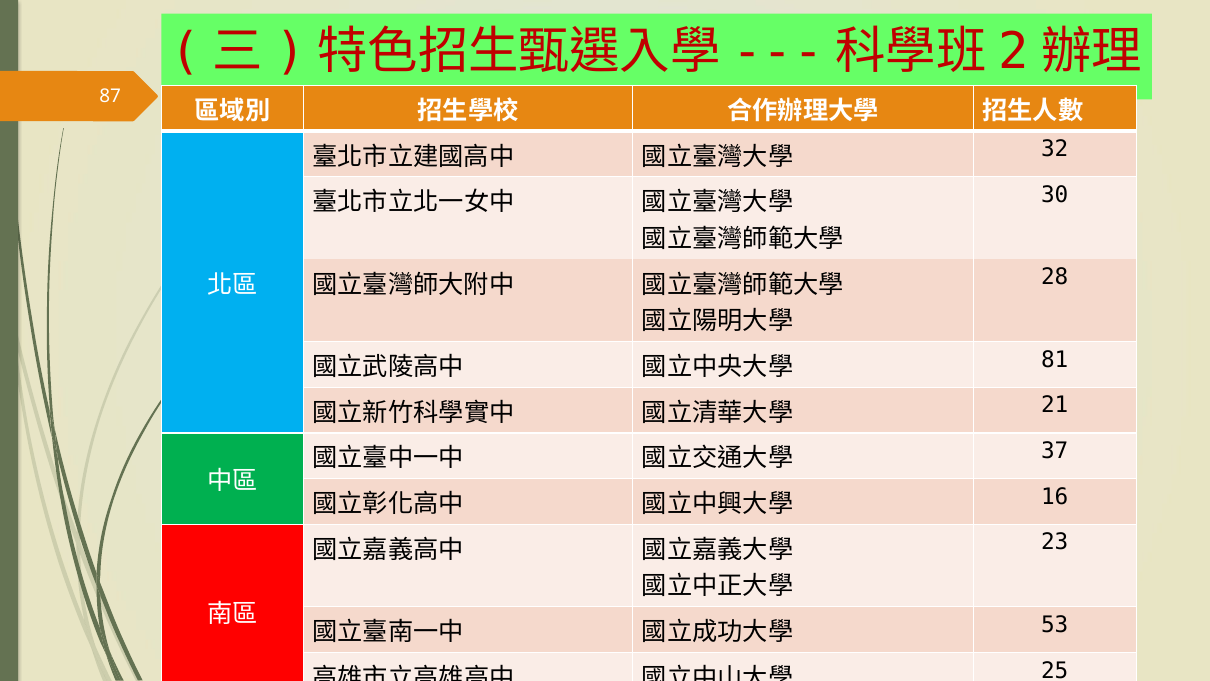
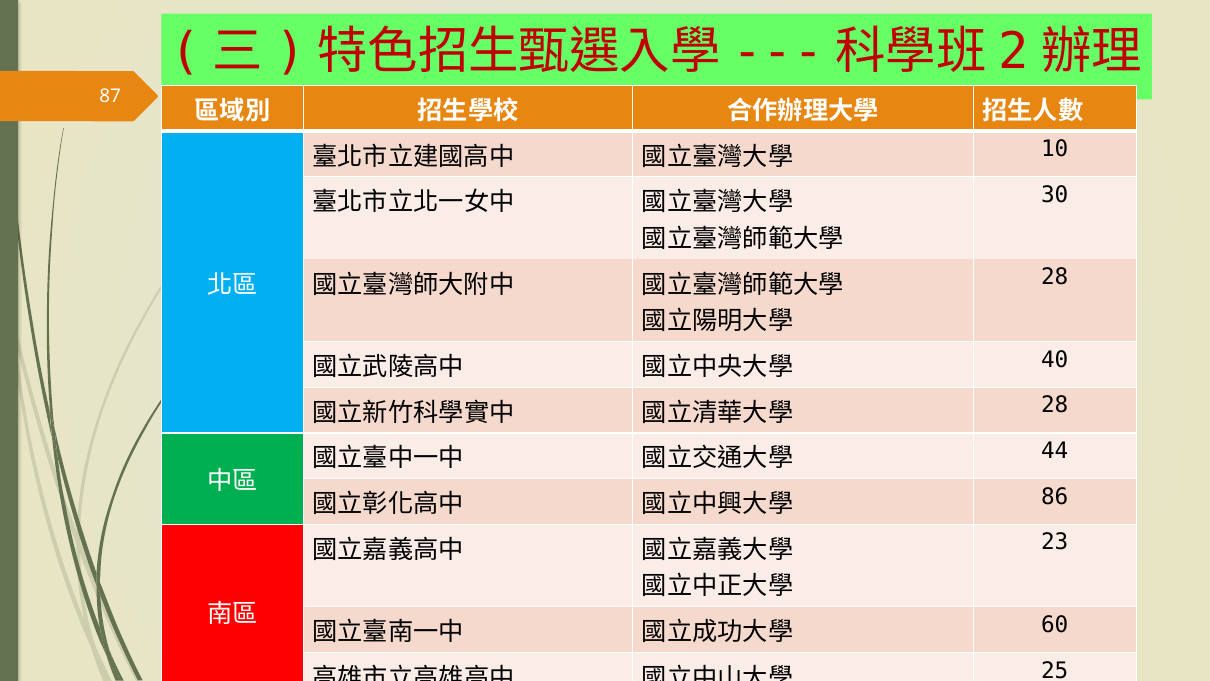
32: 32 -> 10 (1055, 149)
81: 81 -> 40 (1055, 359)
21: 21 -> 28 (1055, 405)
37: 37 -> 44 (1055, 451)
16: 16 -> 86 (1055, 496)
53: 53 -> 60 (1055, 624)
